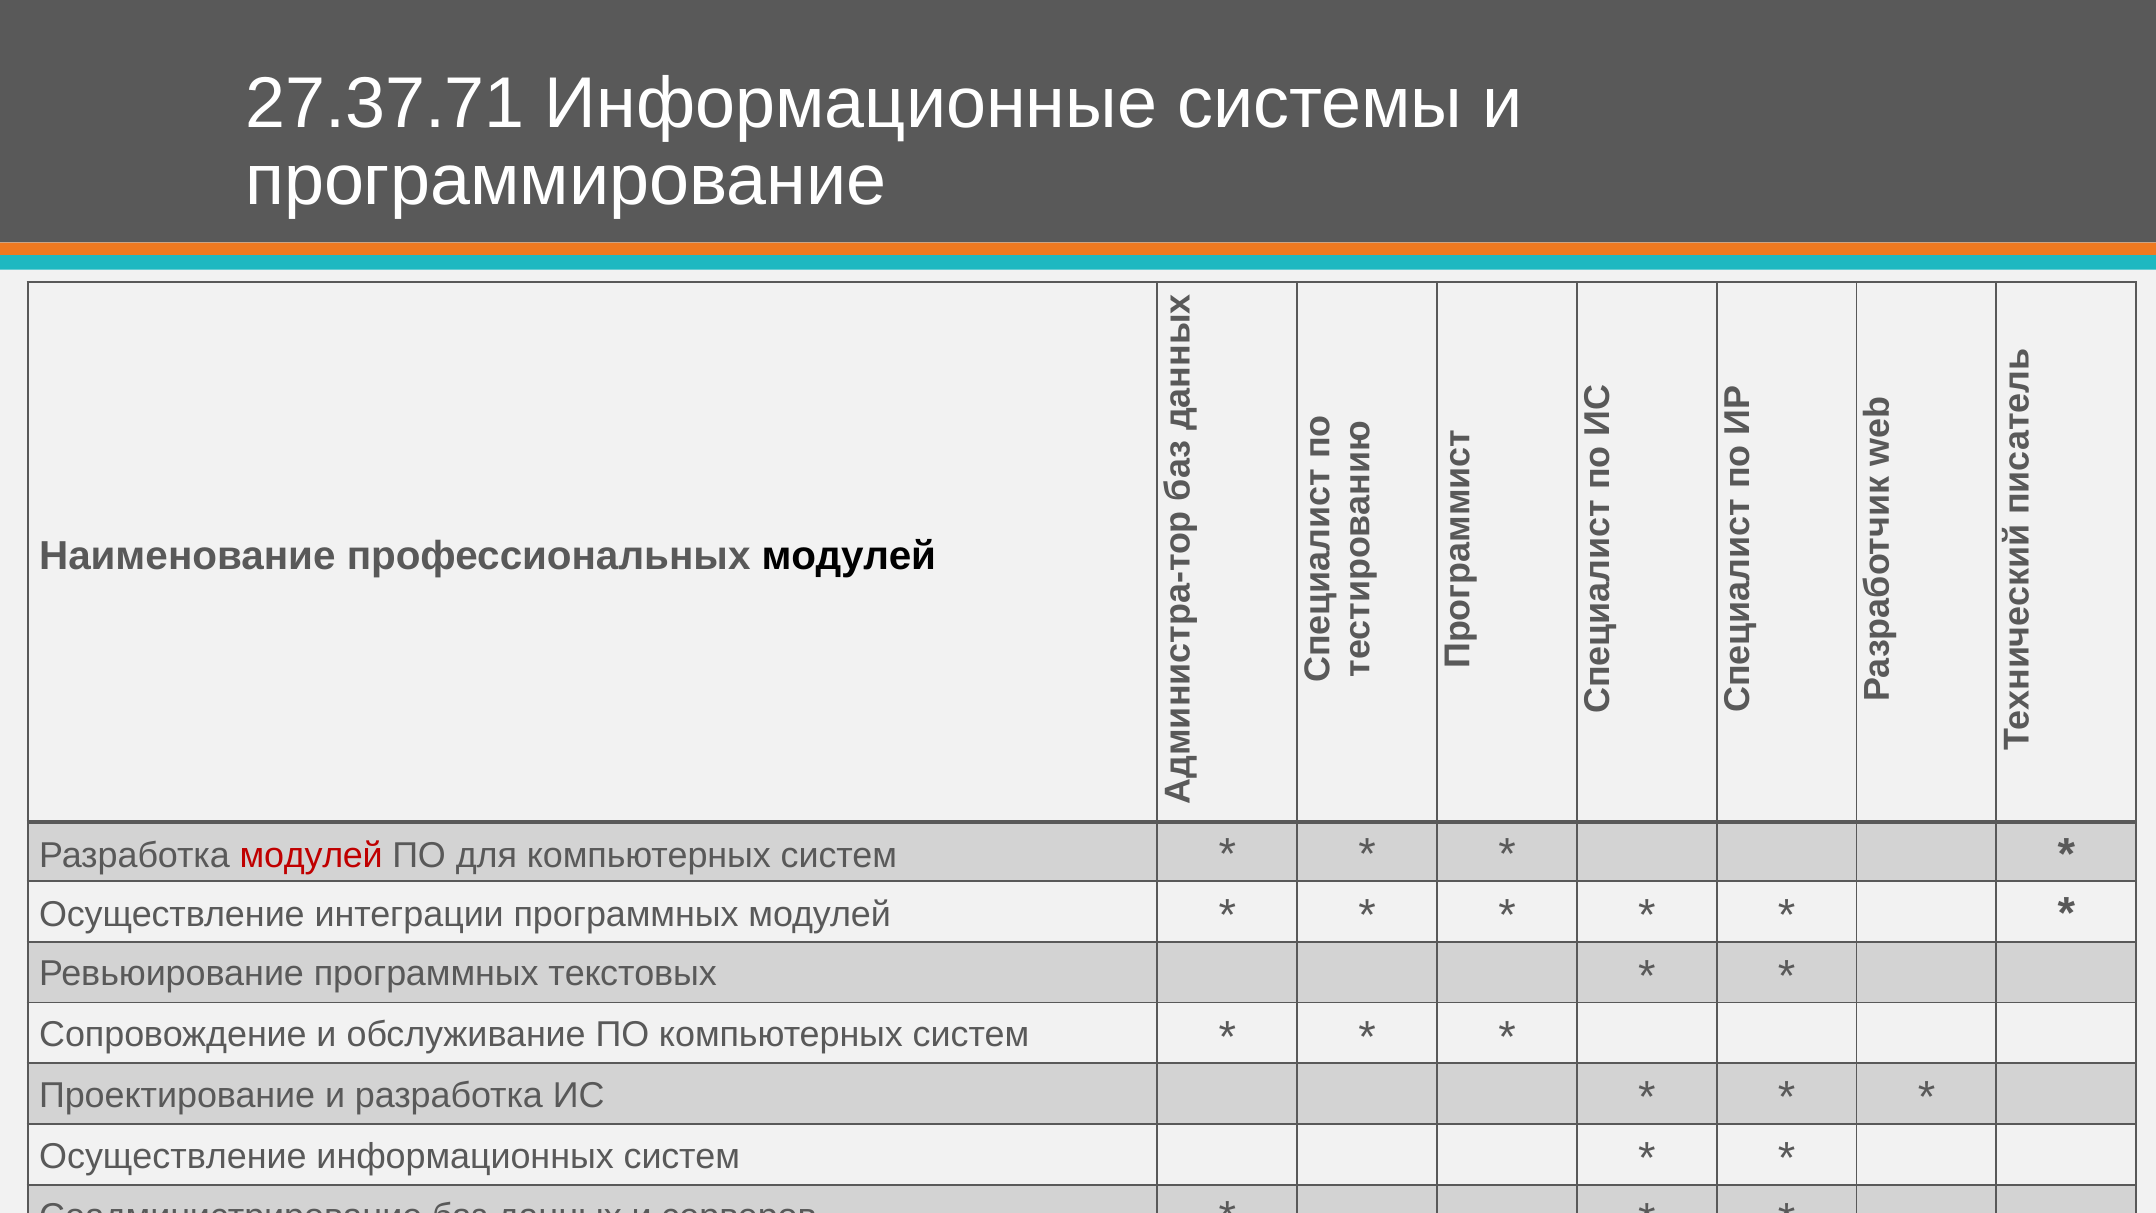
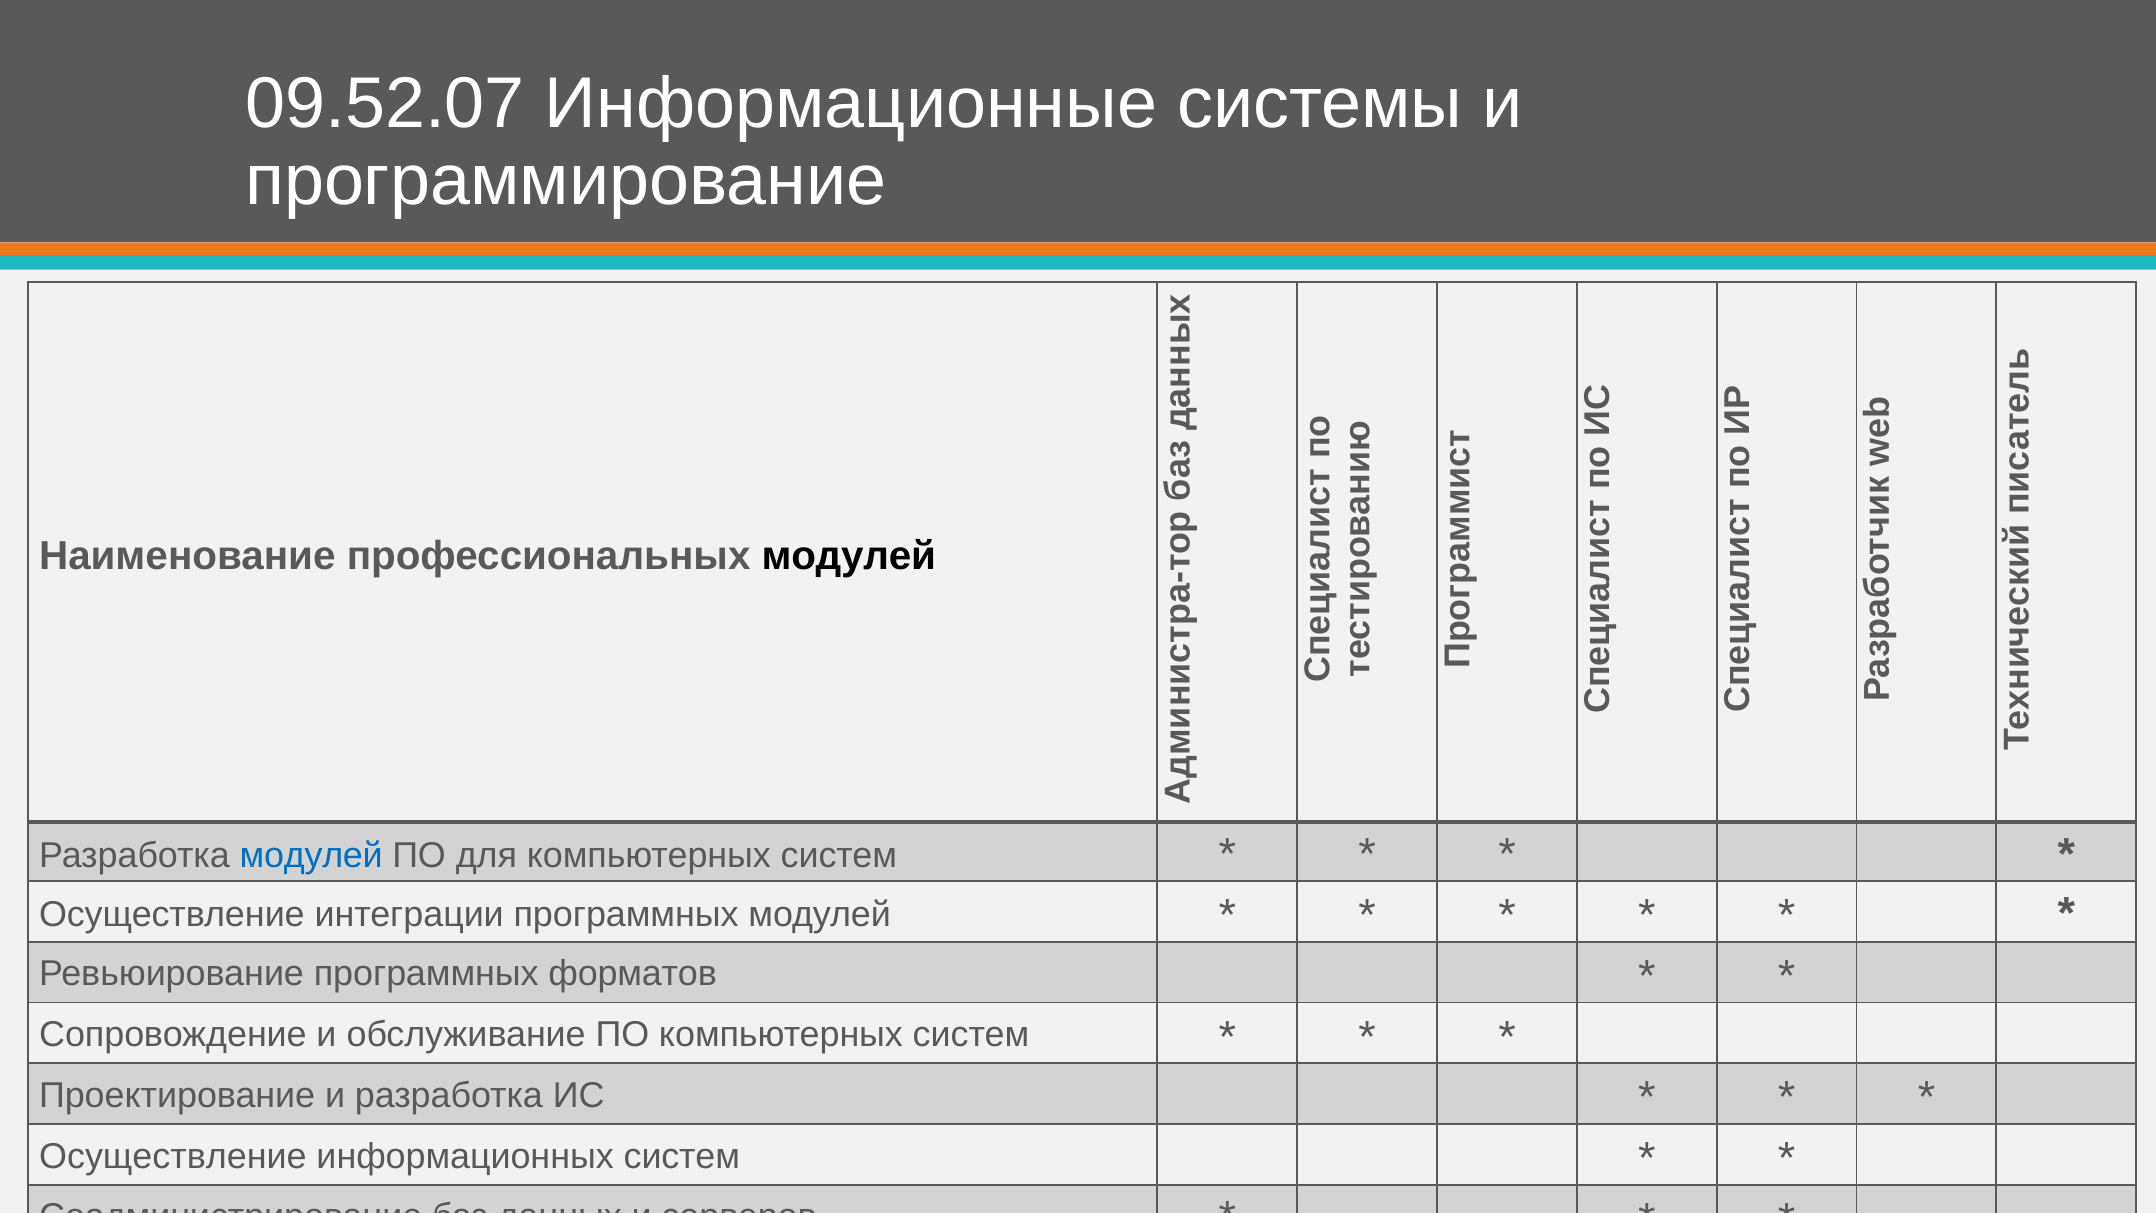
27.37.71: 27.37.71 -> 09.52.07 (385, 103)
модулей colour: red -> blue (311, 855)
текстовых: текстовых -> форматов (633, 974)
